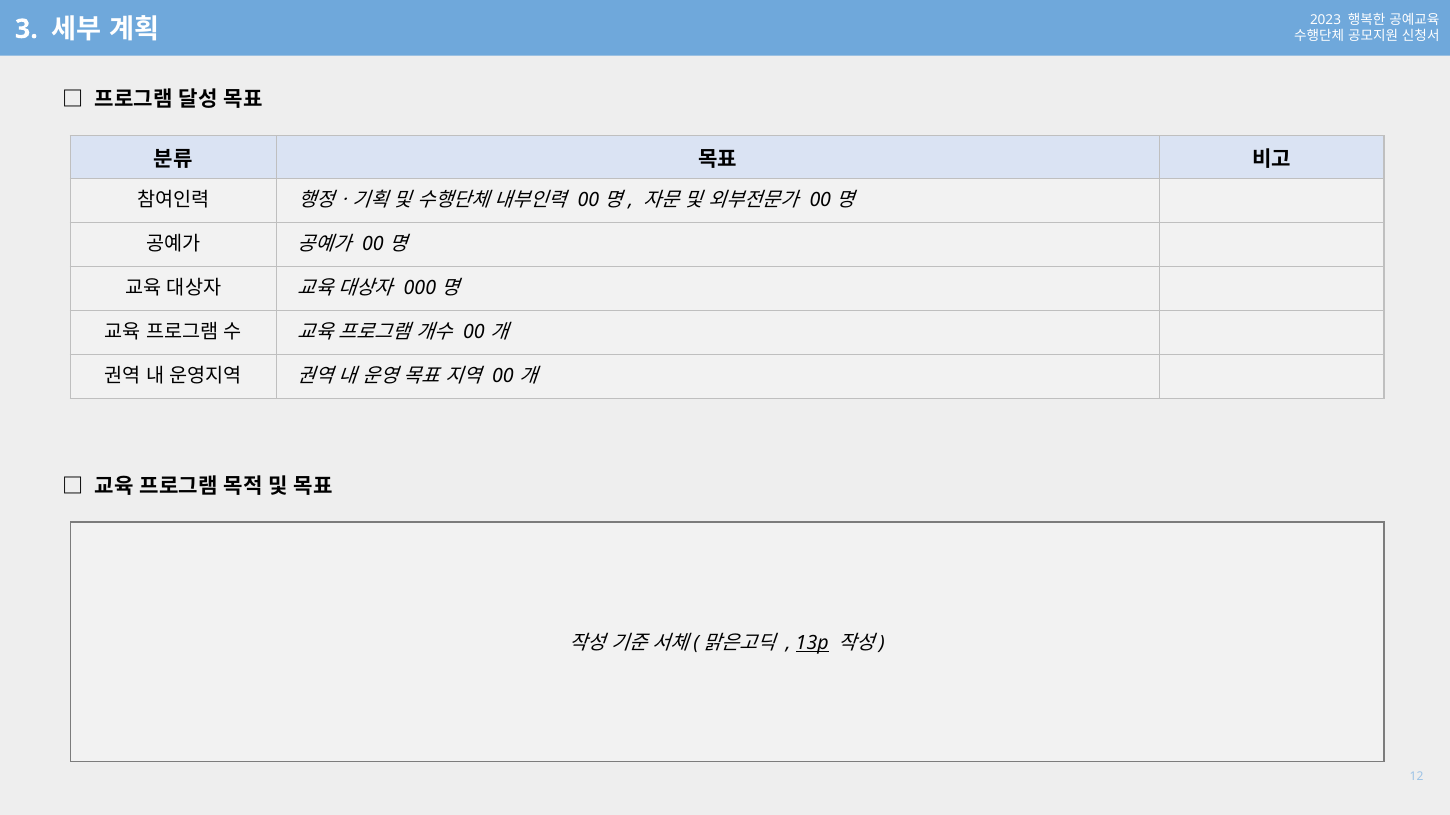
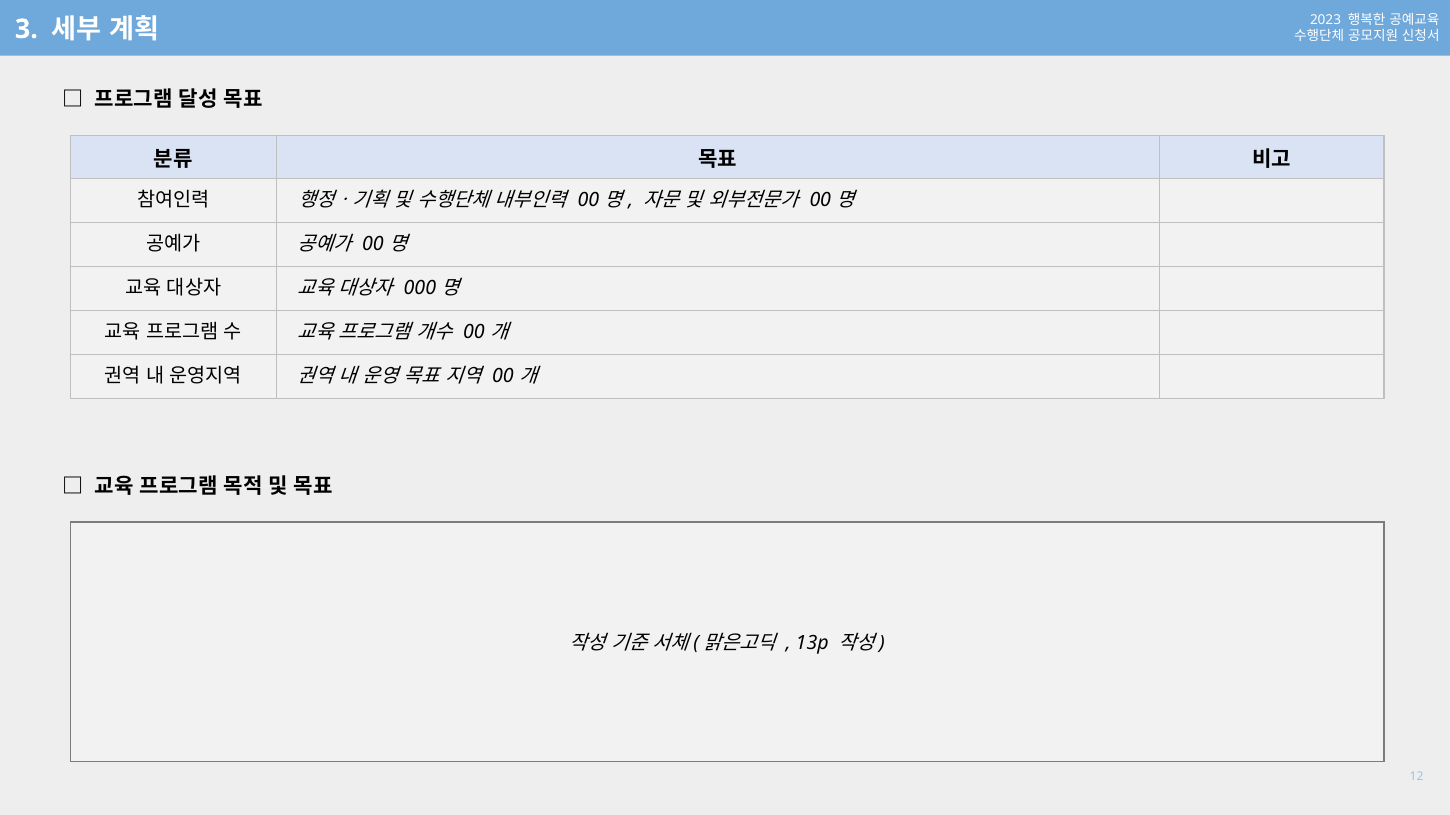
13p underline: present -> none (812, 644)
